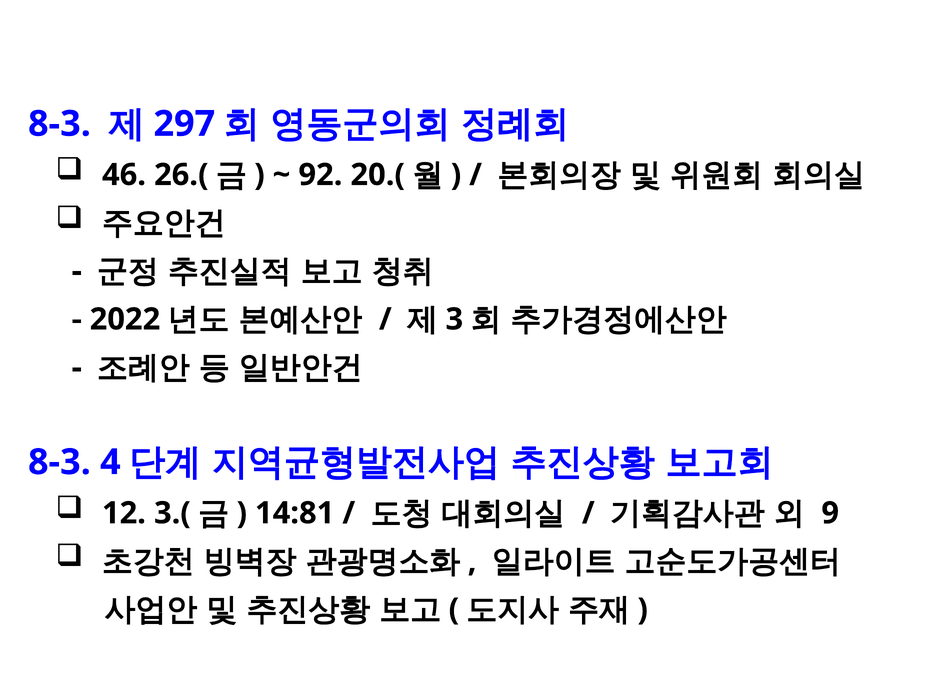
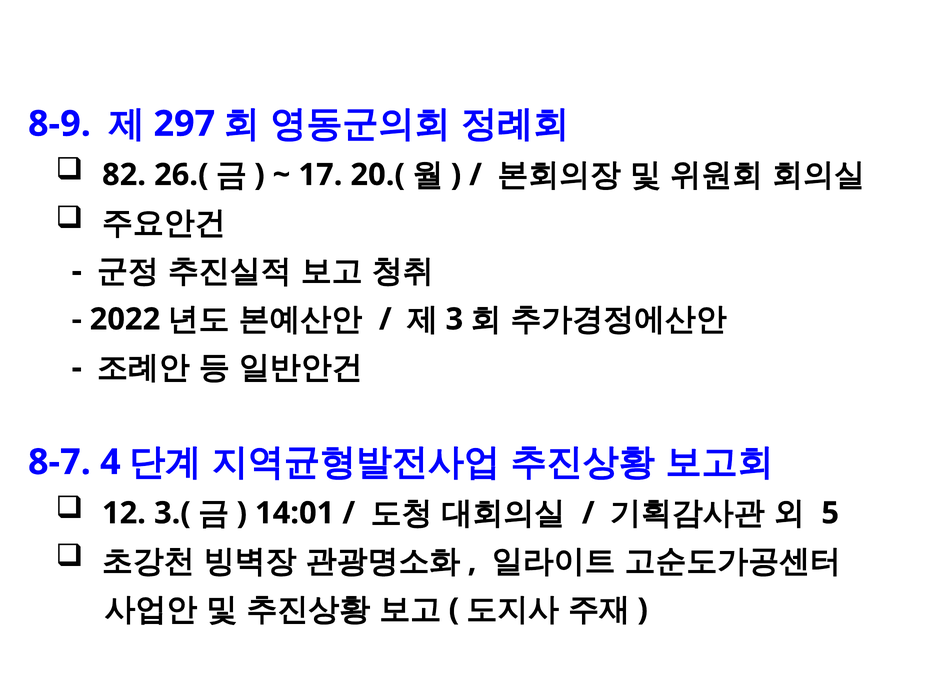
8-3: 8-3 -> 8-9 (59, 124)
46: 46 -> 82 (124, 175)
92: 92 -> 17 (320, 175)
8-3: 8-3 -> 8-7 (59, 462)
14:81: 14:81 -> 14:01 (295, 513)
9: 9 -> 5 (830, 513)
